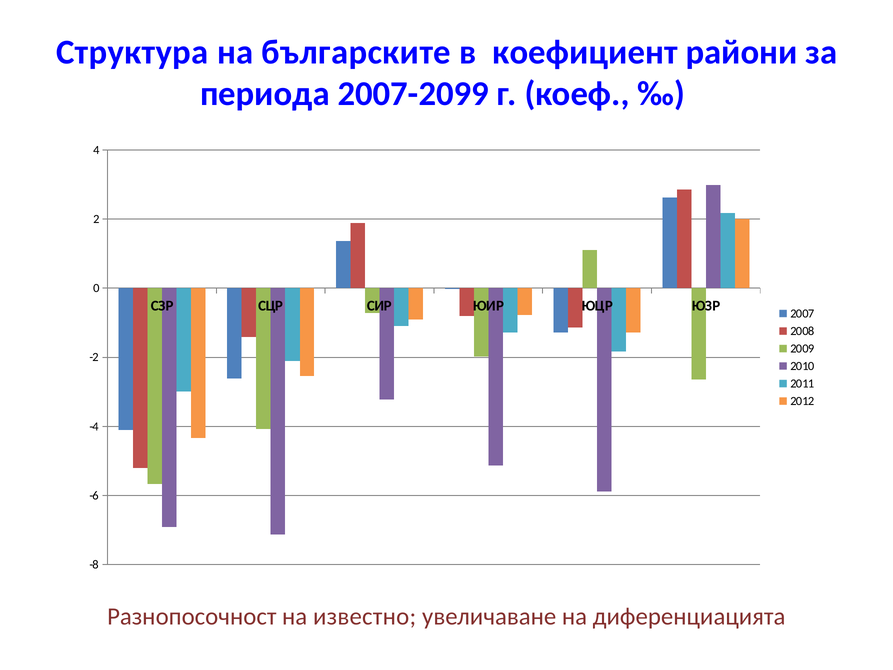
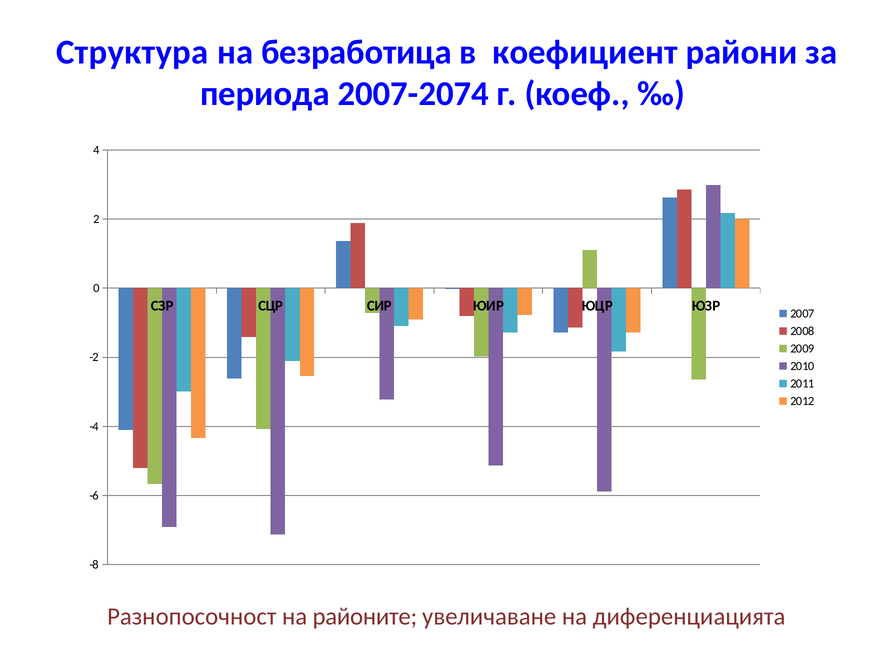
българските: българските -> безработица (356, 52)
2007-2099: 2007-2099 -> 2007-2074 (413, 94)
известно: известно -> районите (365, 616)
